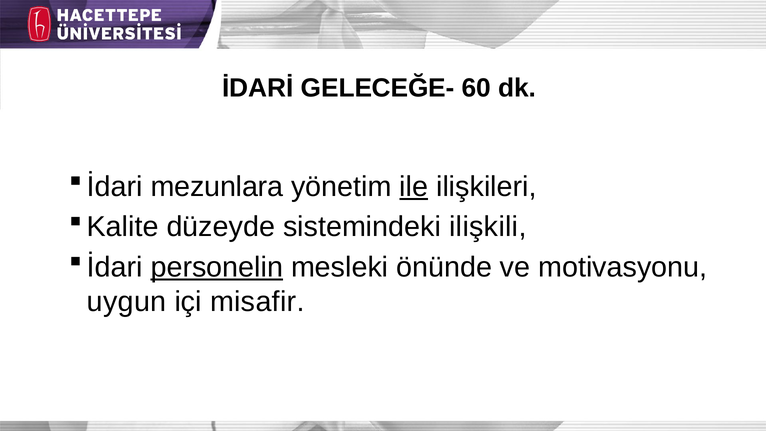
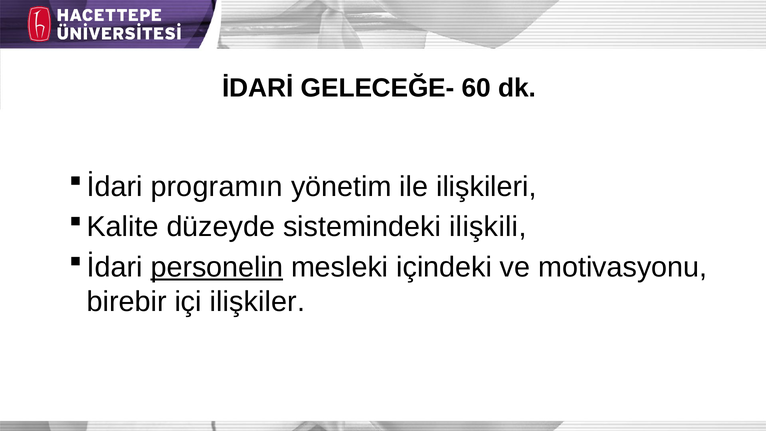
mezunlara: mezunlara -> programın (217, 187)
ile underline: present -> none (414, 187)
önünde: önünde -> içindeki (444, 267)
uygun: uygun -> birebir (127, 302)
misafir: misafir -> ilişkiler (257, 302)
